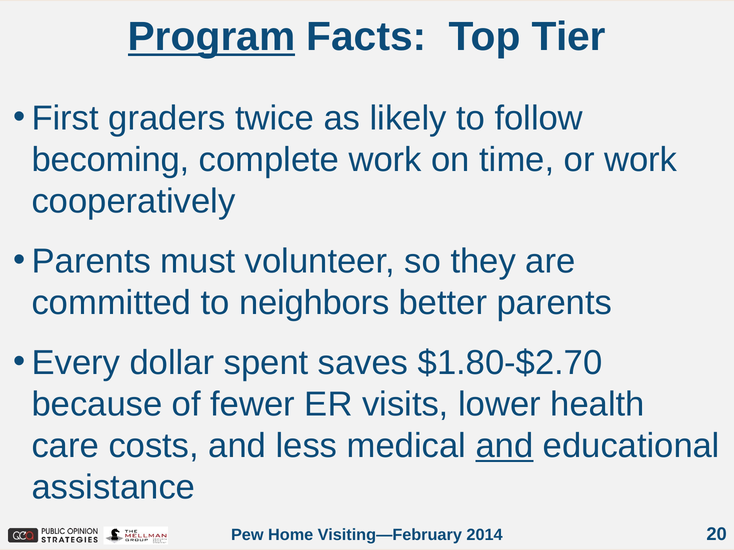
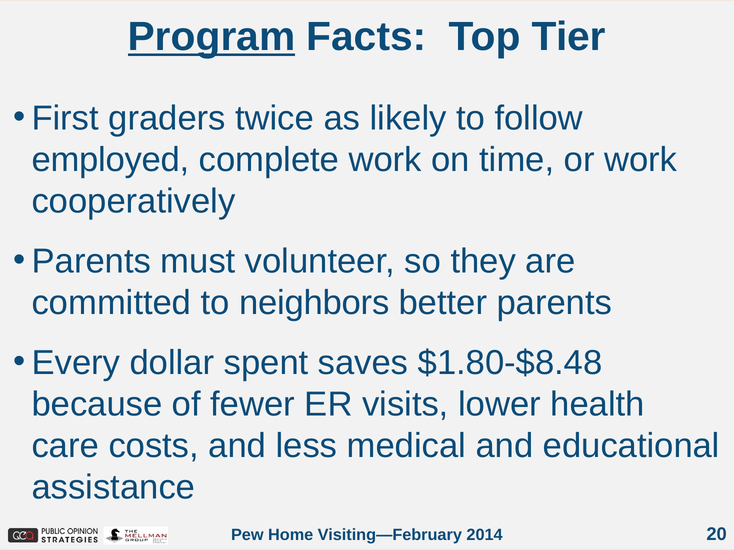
becoming: becoming -> employed (111, 160)
$1.80-$2.70: $1.80-$2.70 -> $1.80-$8.48 (510, 363)
and underline: present -> none (504, 446)
